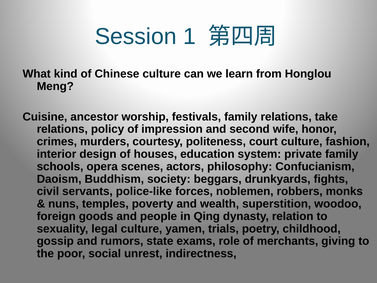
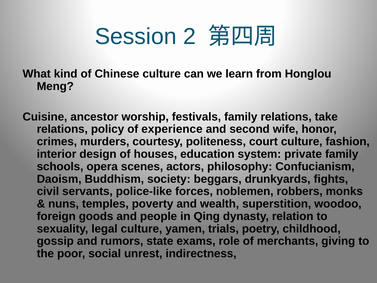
1: 1 -> 2 (190, 36)
impression: impression -> experience (172, 129)
